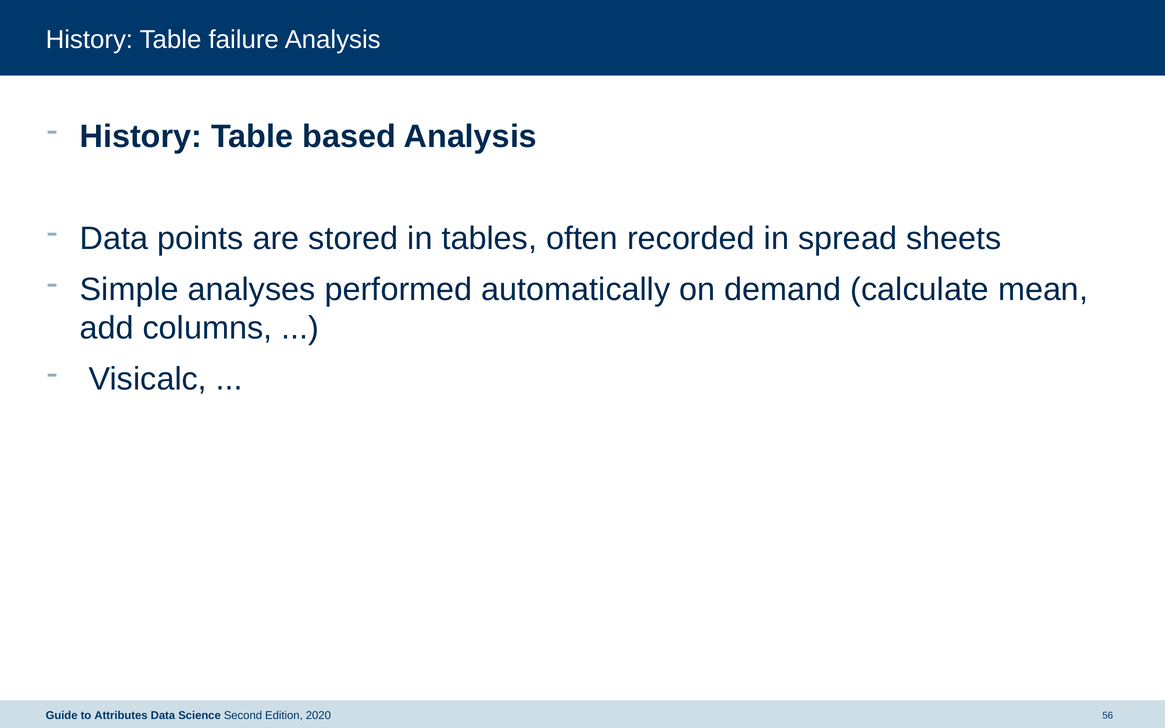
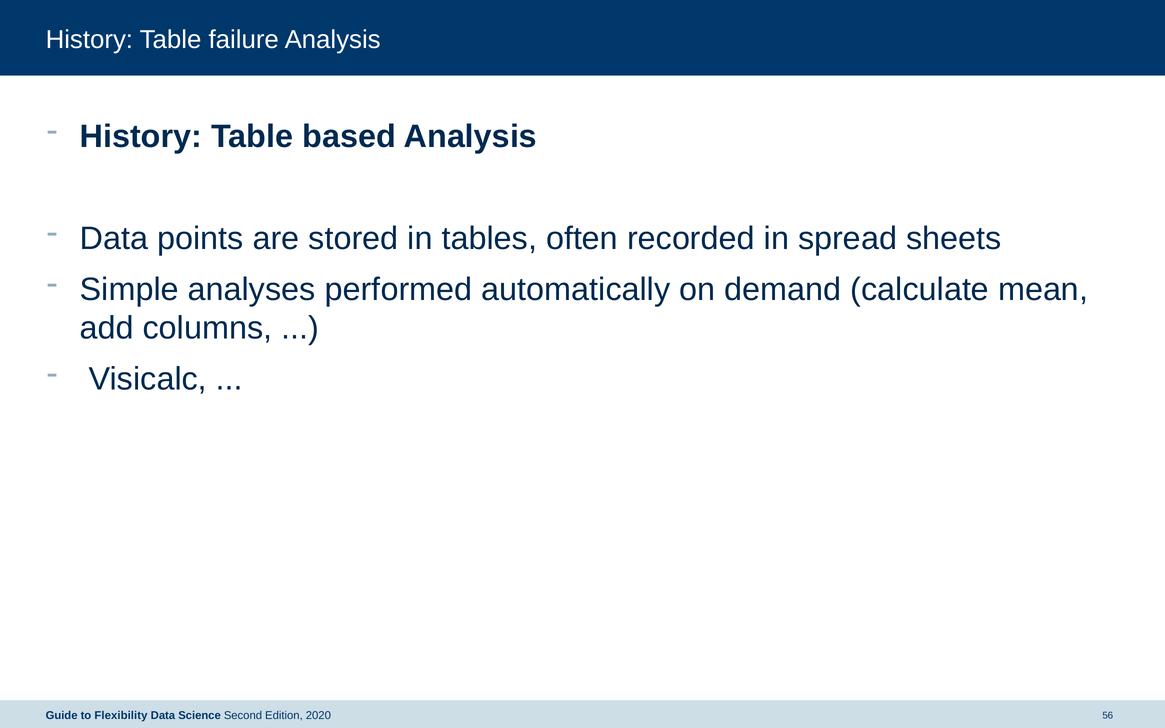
Attributes: Attributes -> Flexibility (121, 716)
